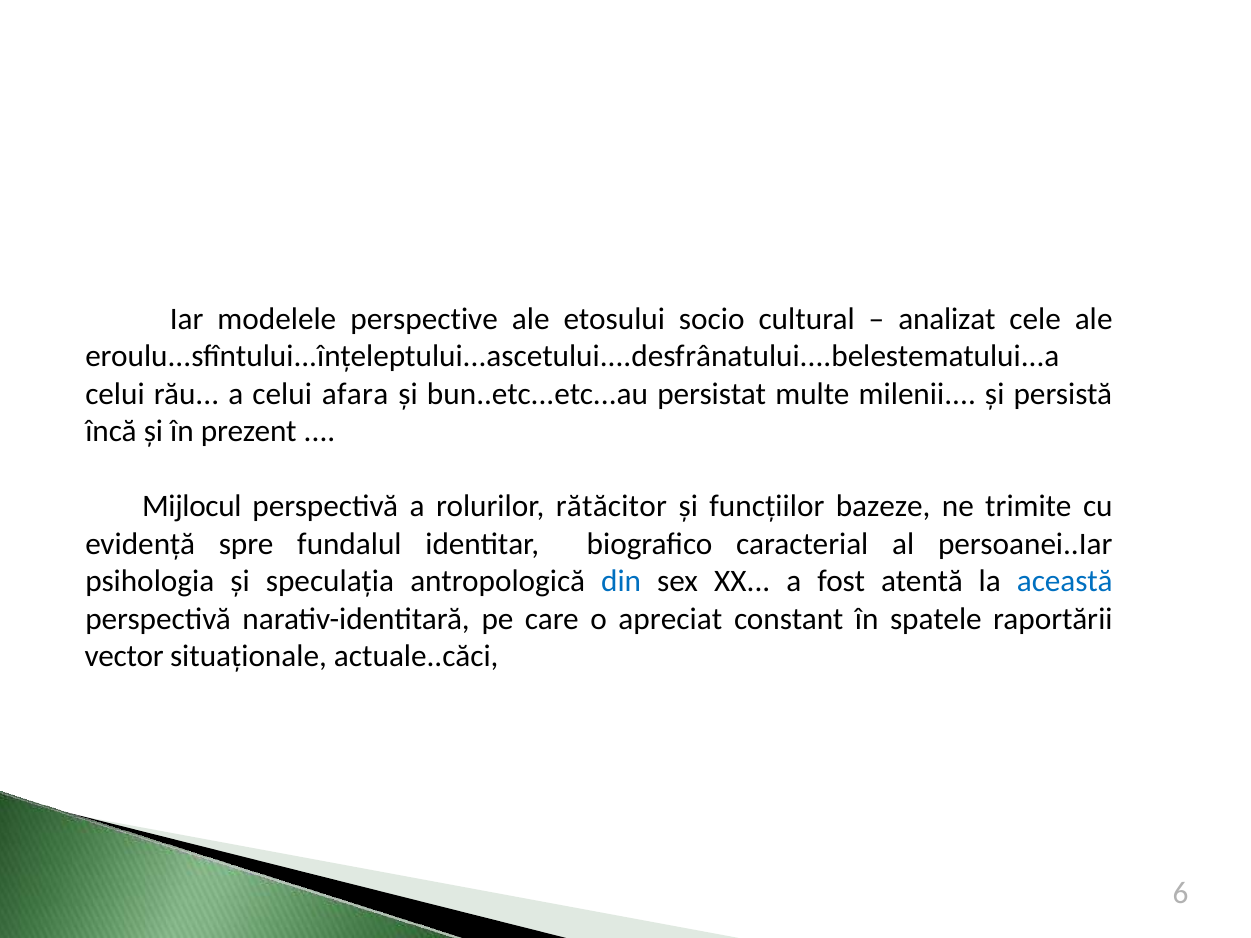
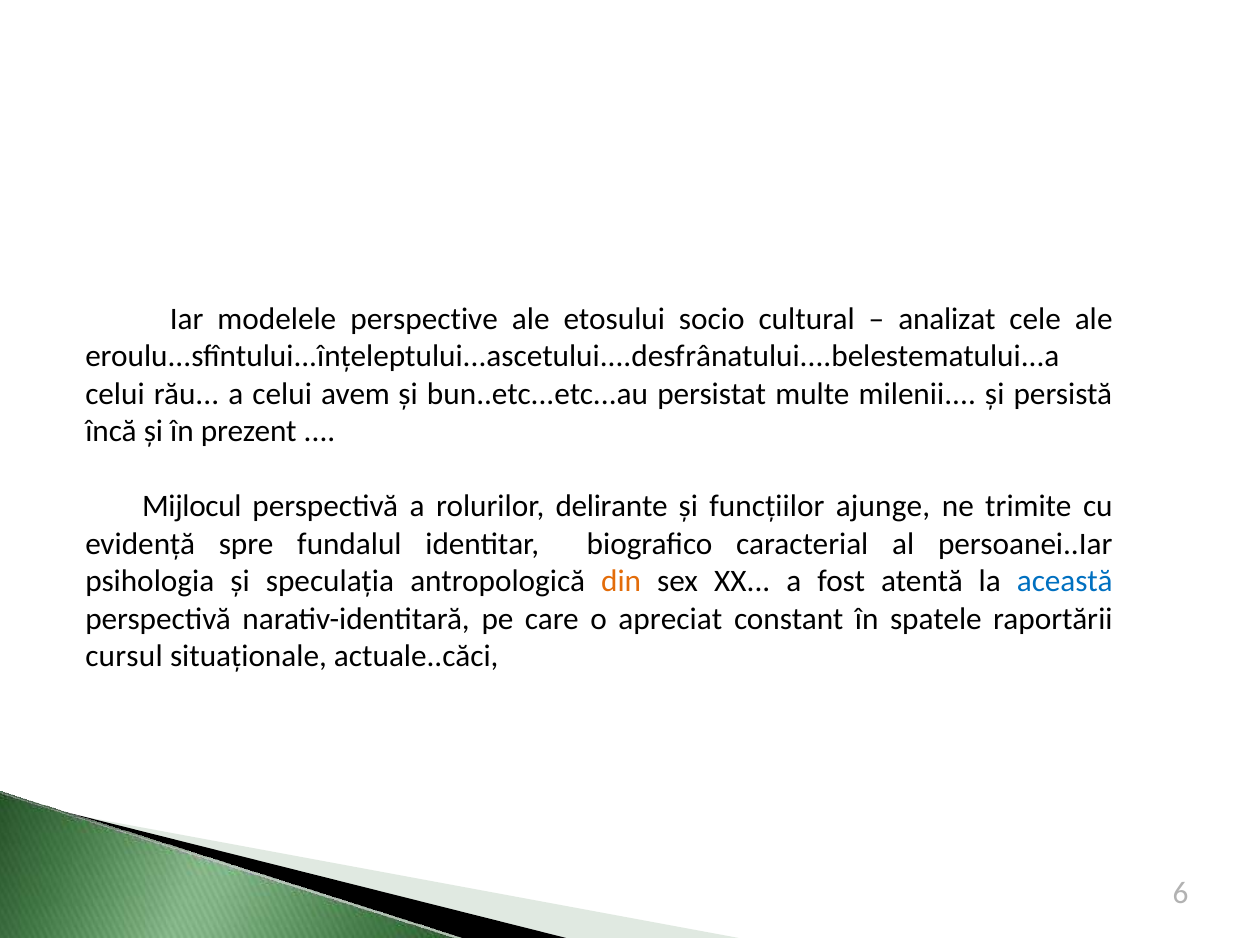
afara: afara -> avem (355, 394)
rătăcitor: rătăcitor -> delirante (612, 507)
bazeze: bazeze -> ajunge (883, 507)
din colour: blue -> orange (621, 582)
vector: vector -> cursul (124, 657)
